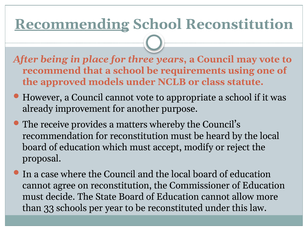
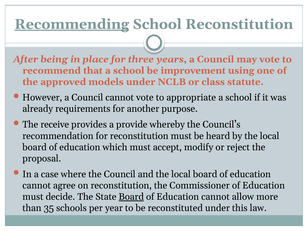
requirements: requirements -> improvement (193, 71)
improvement: improvement -> requirements (83, 109)
matters: matters -> provide (132, 125)
Board underline: none -> present (131, 197)
33: 33 -> 35 (49, 208)
